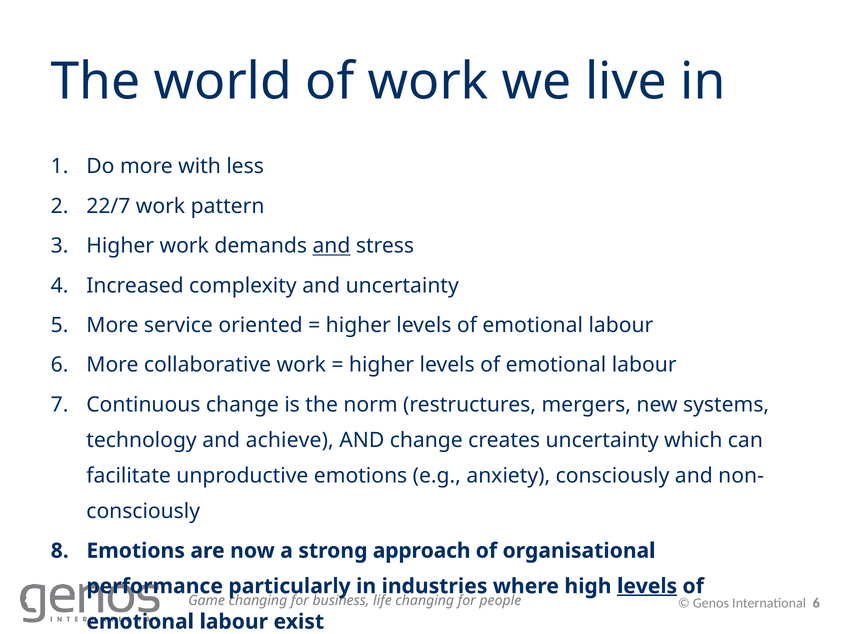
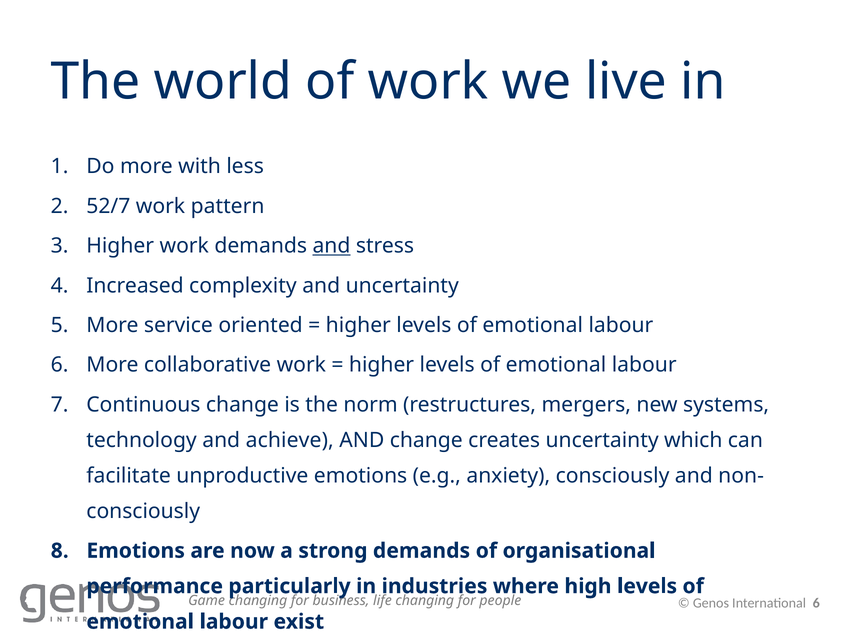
22/7: 22/7 -> 52/7 (108, 206)
strong approach: approach -> demands (422, 551)
levels underline: present -> none (647, 586)
